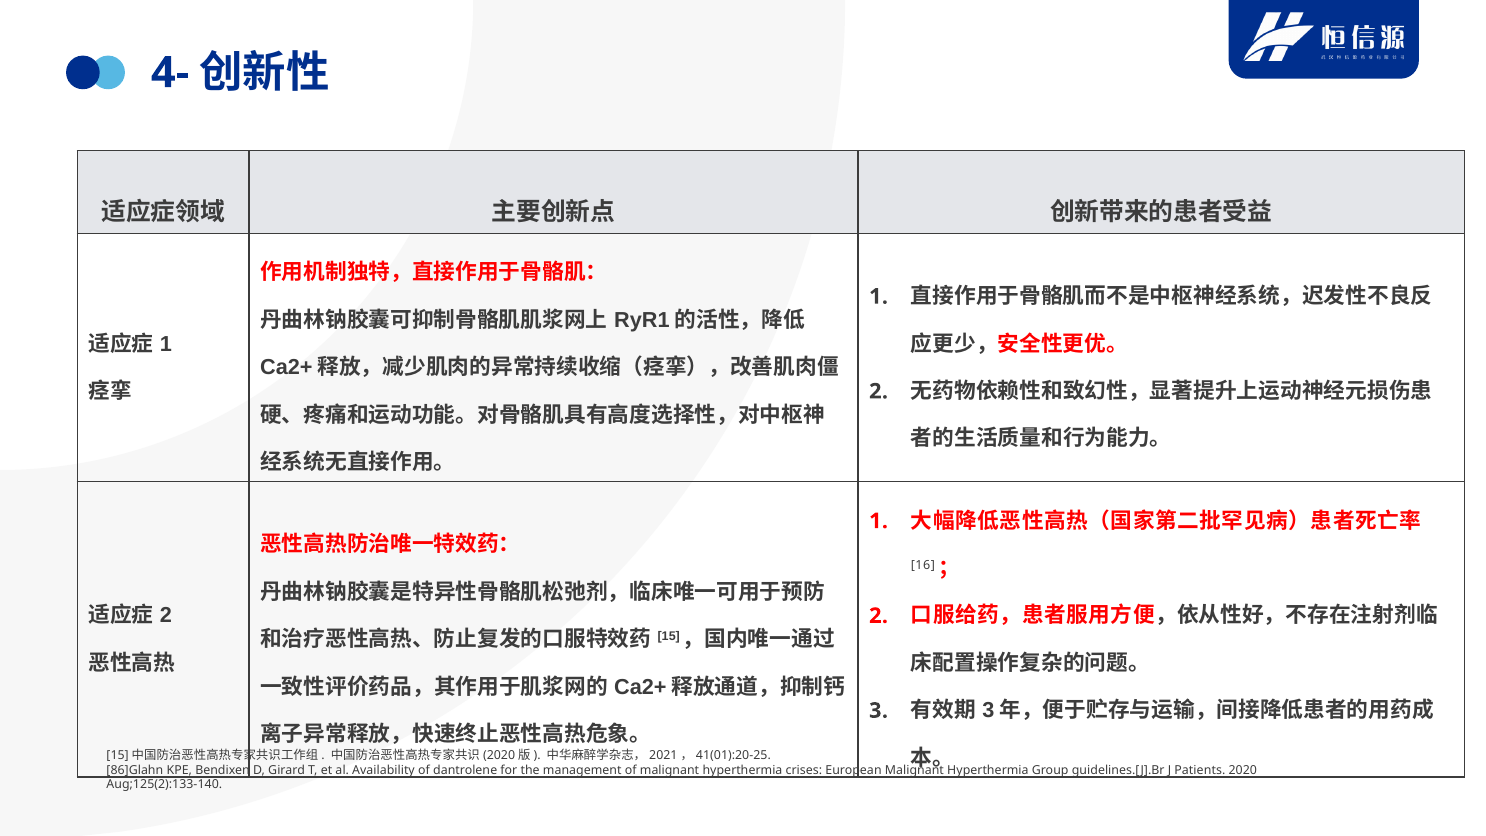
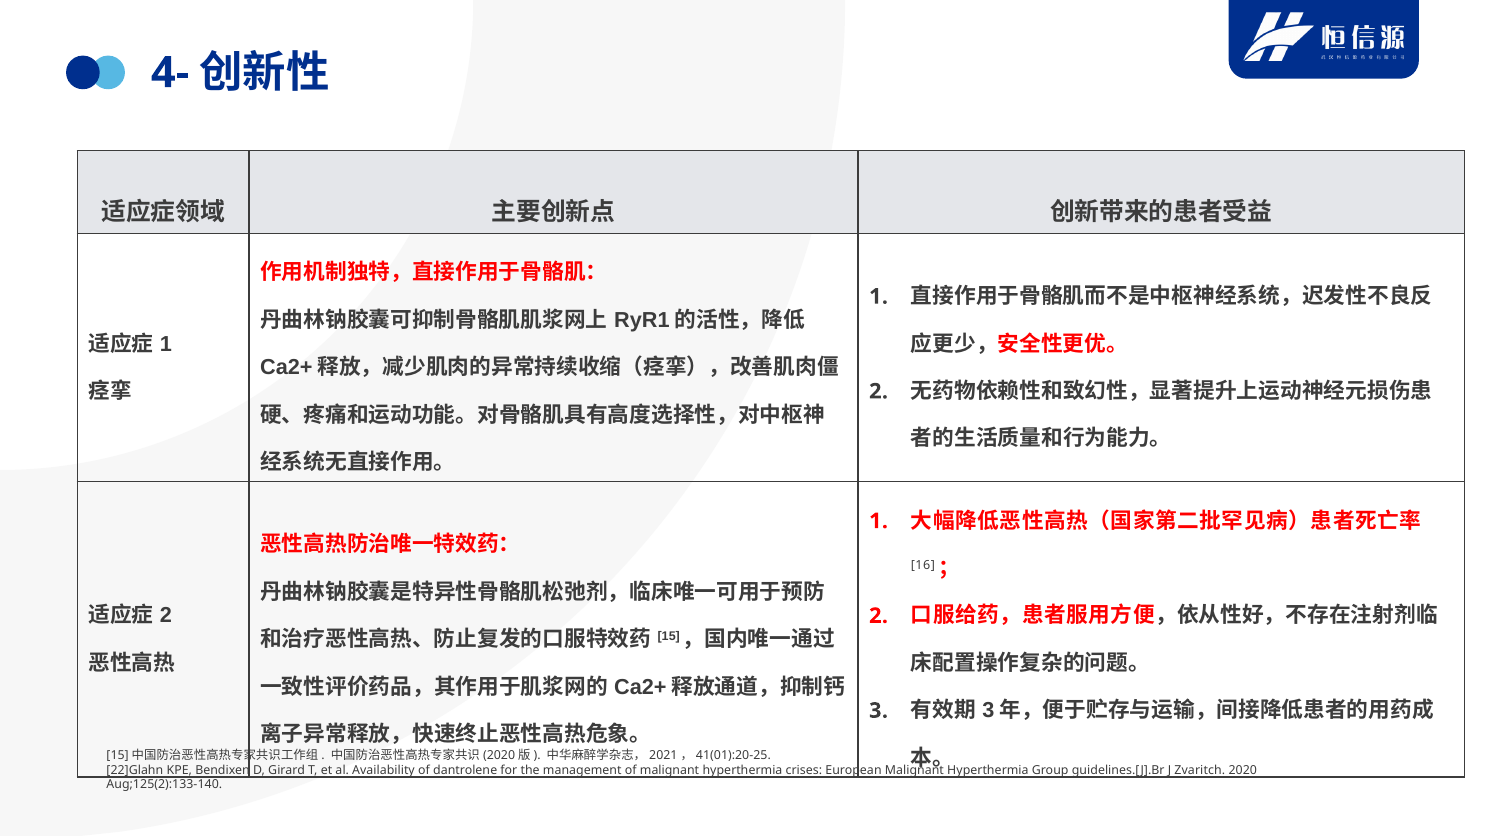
86]Glahn: 86]Glahn -> 22]Glahn (135, 770)
Patients: Patients -> Zvaritch (1200, 770)
